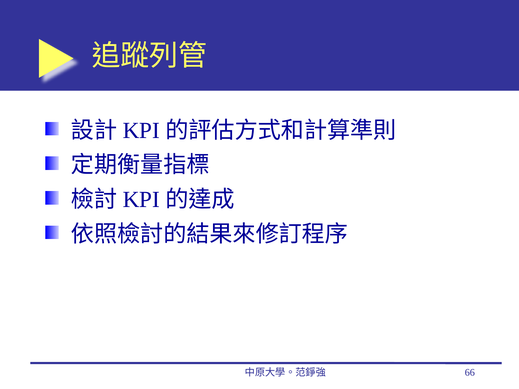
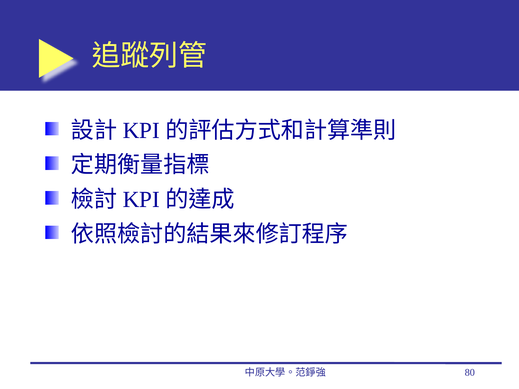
66: 66 -> 80 (470, 373)
